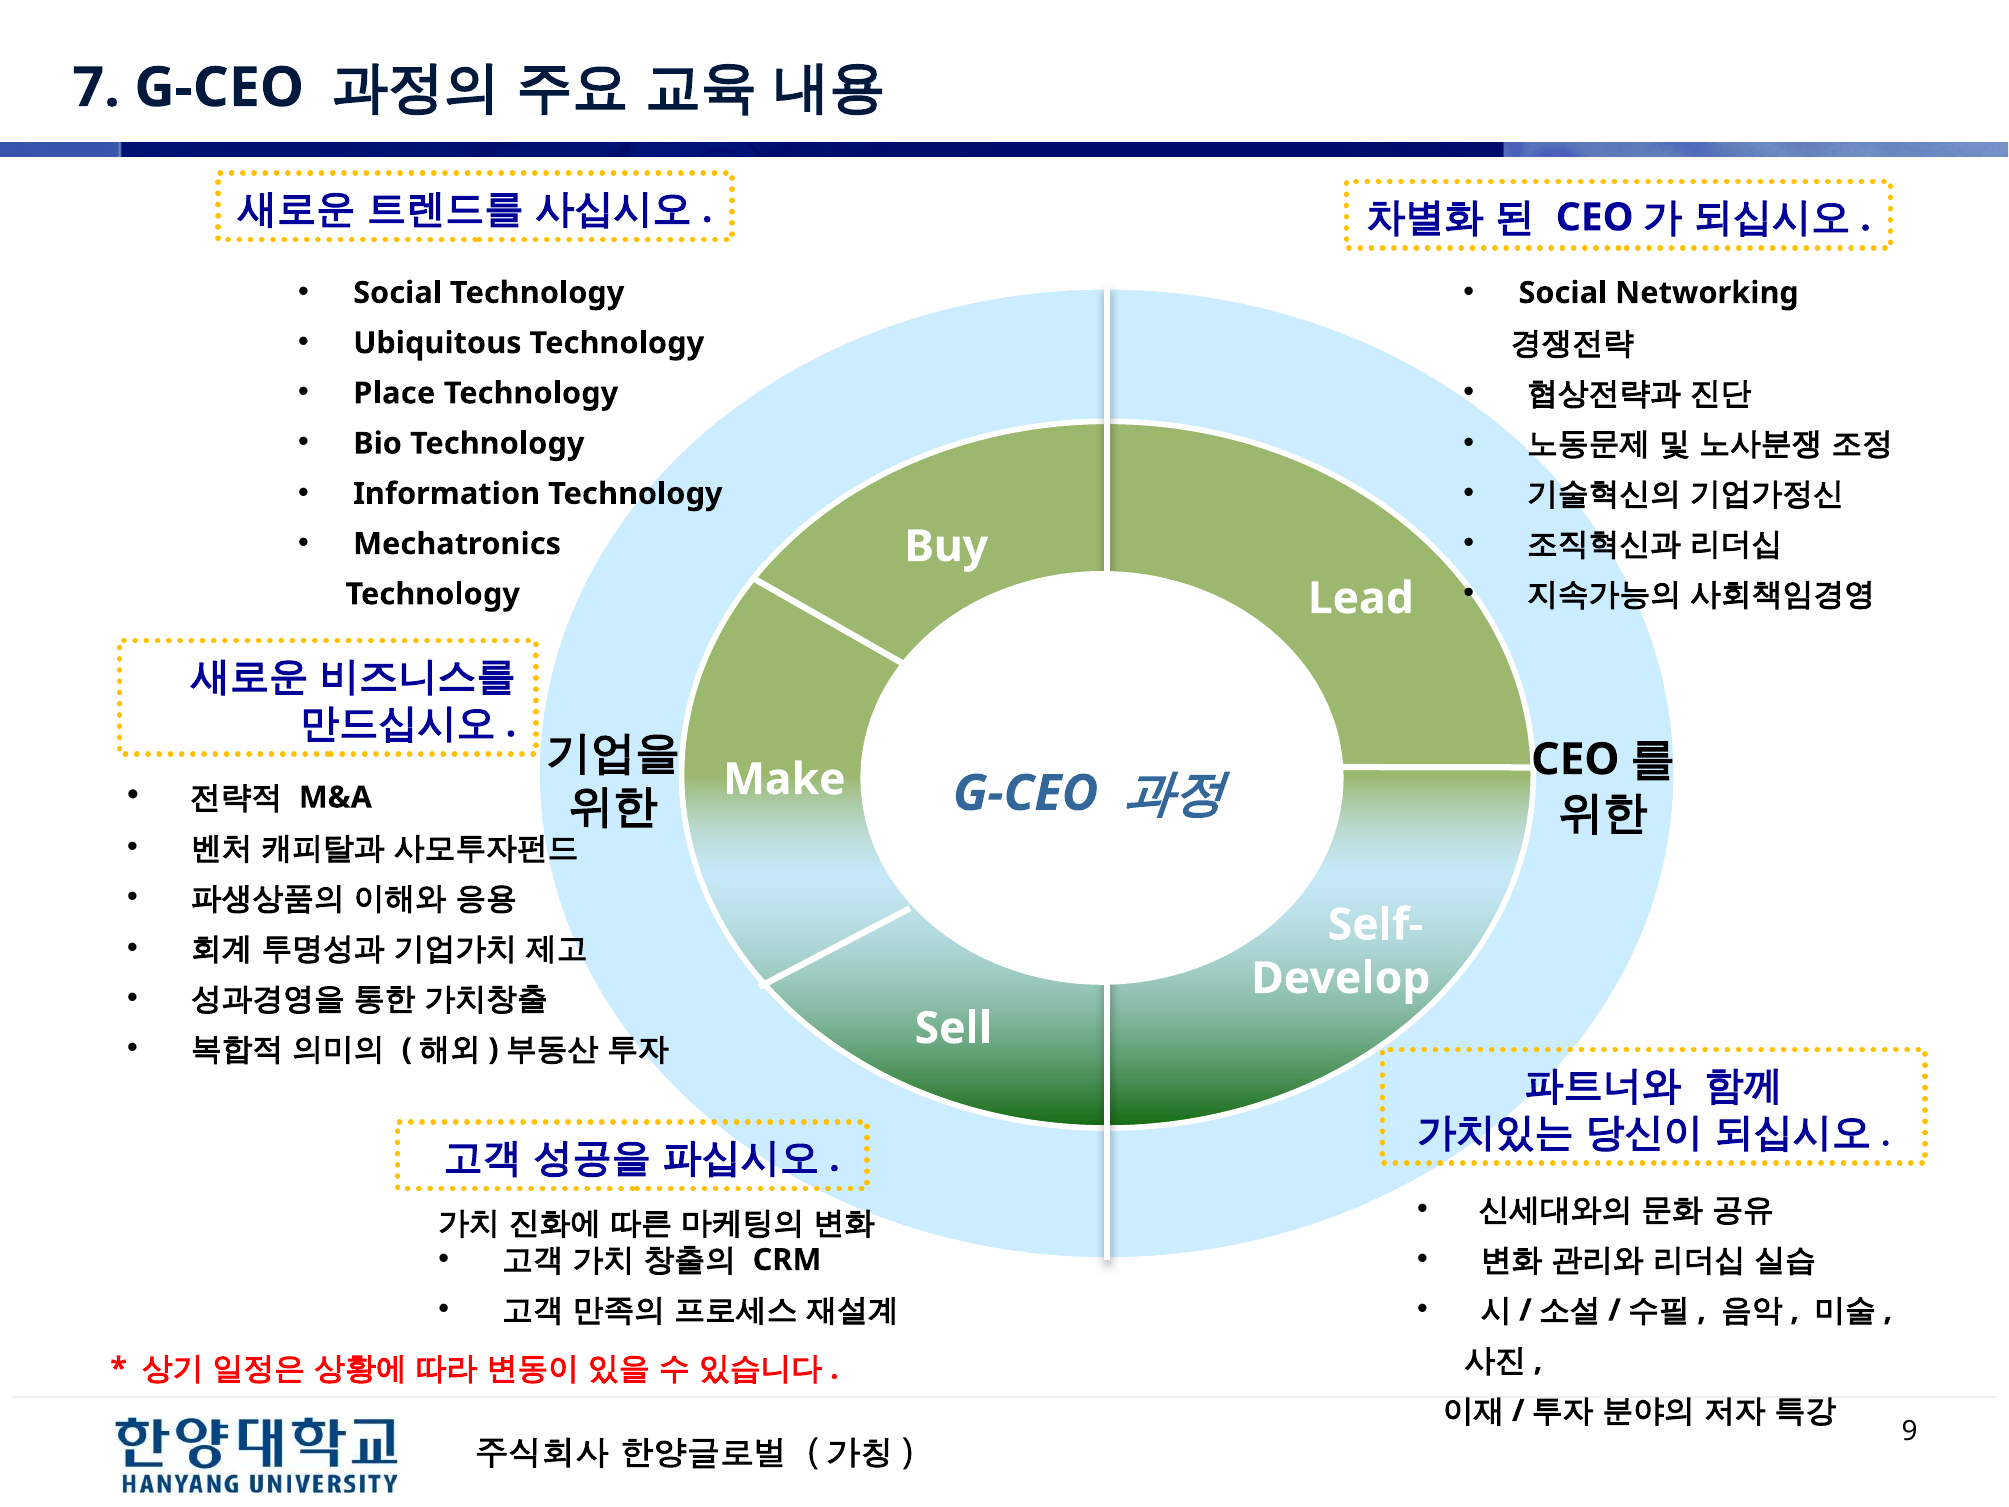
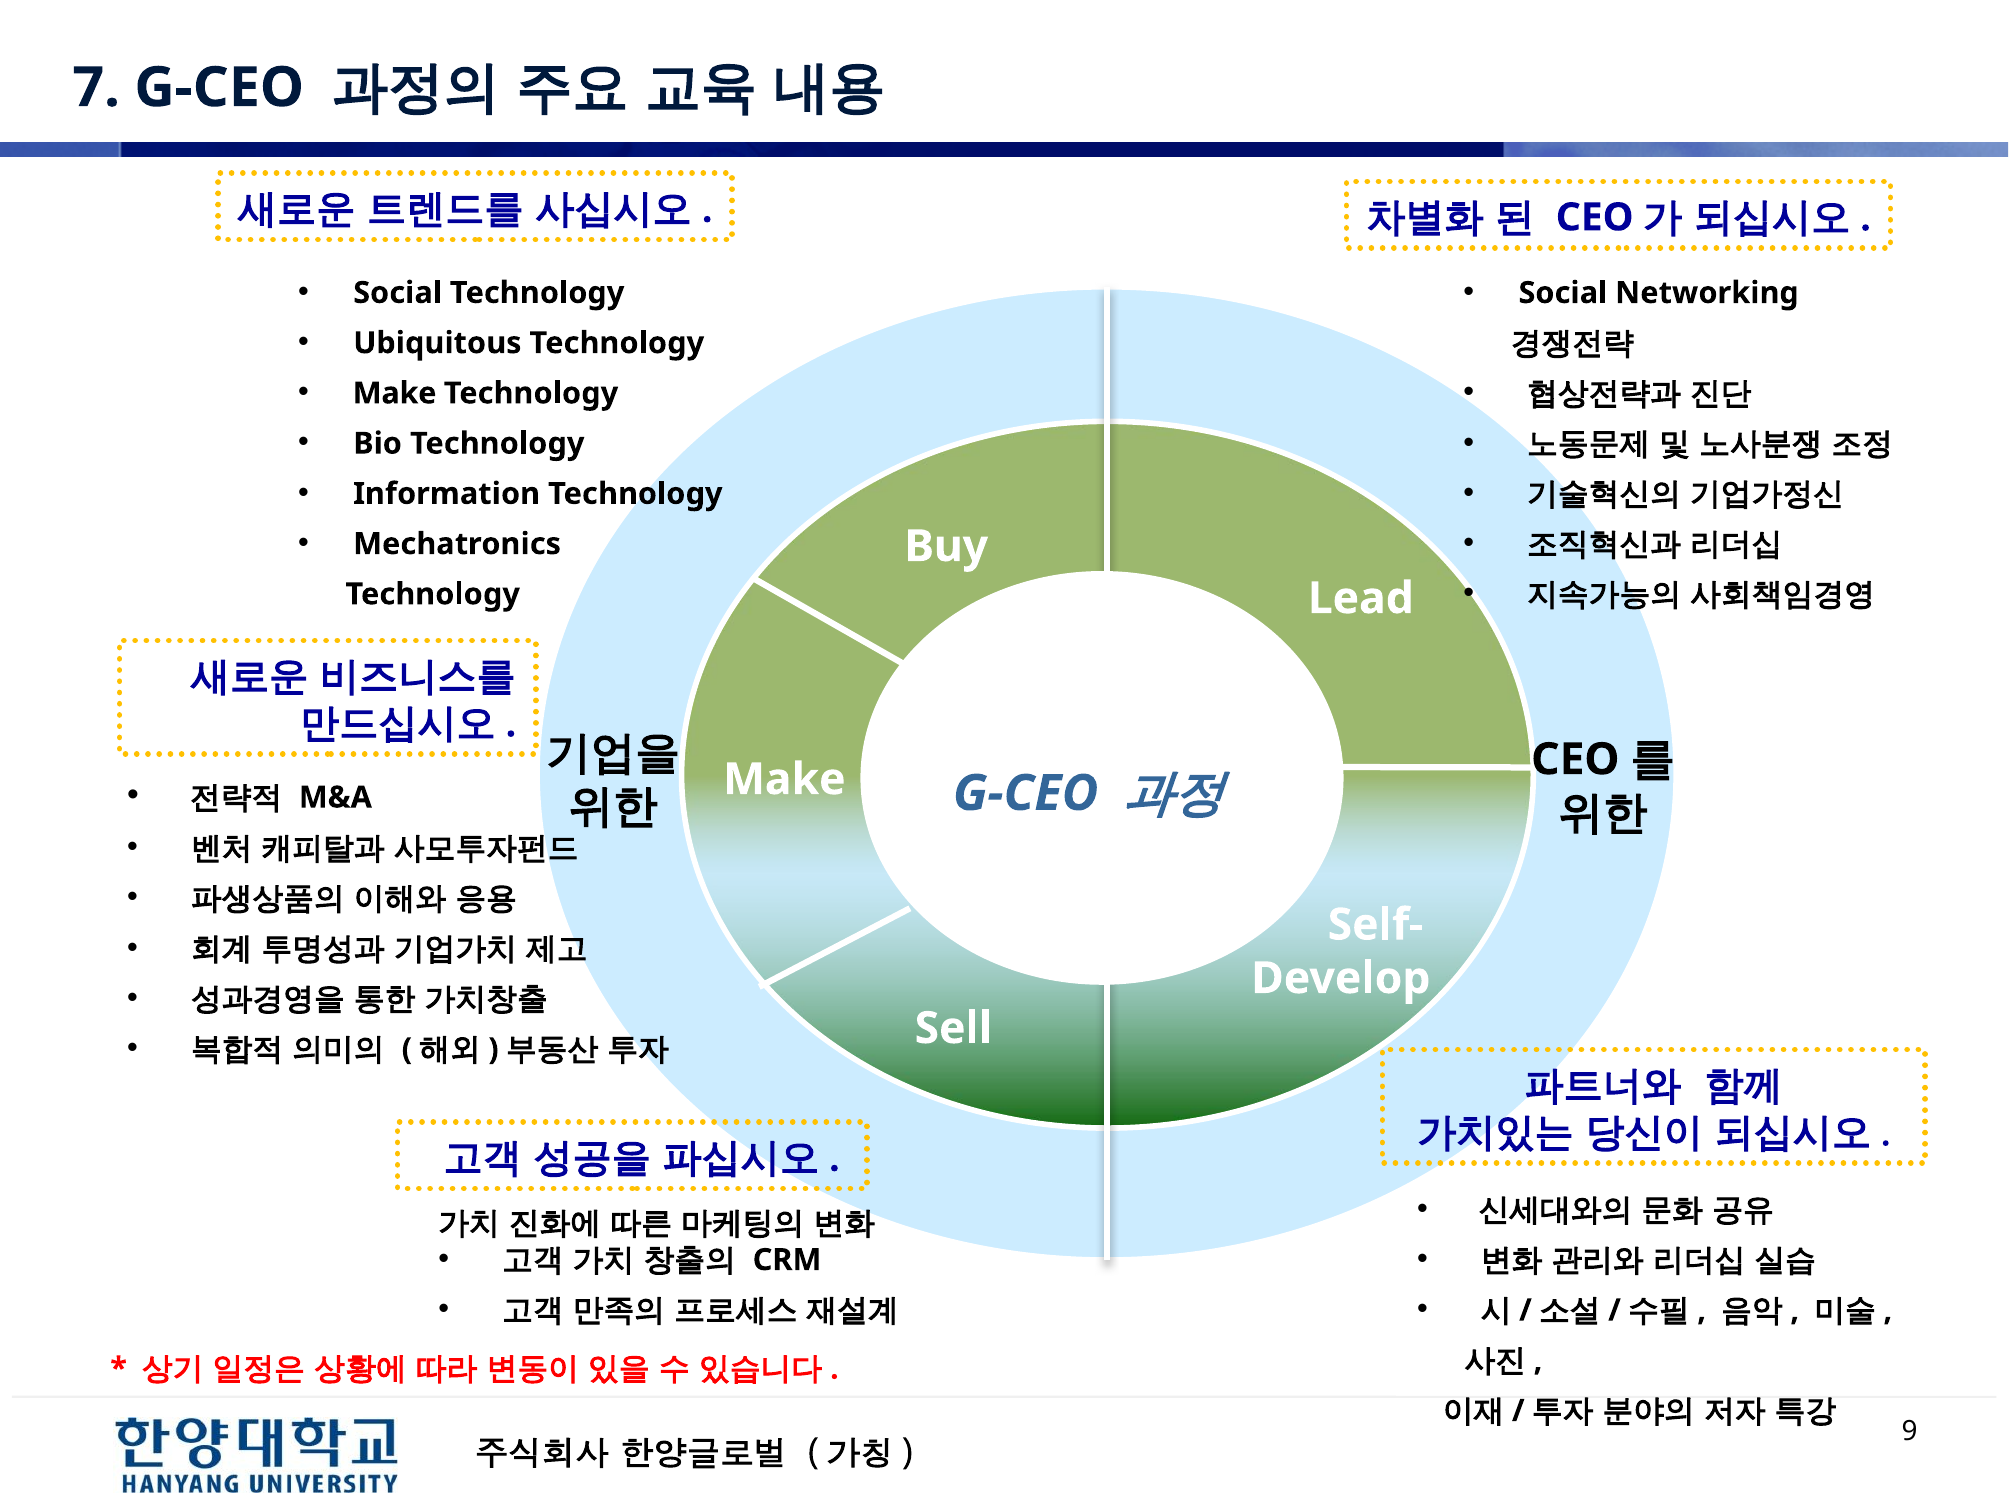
Place: Place -> Make (395, 393)
